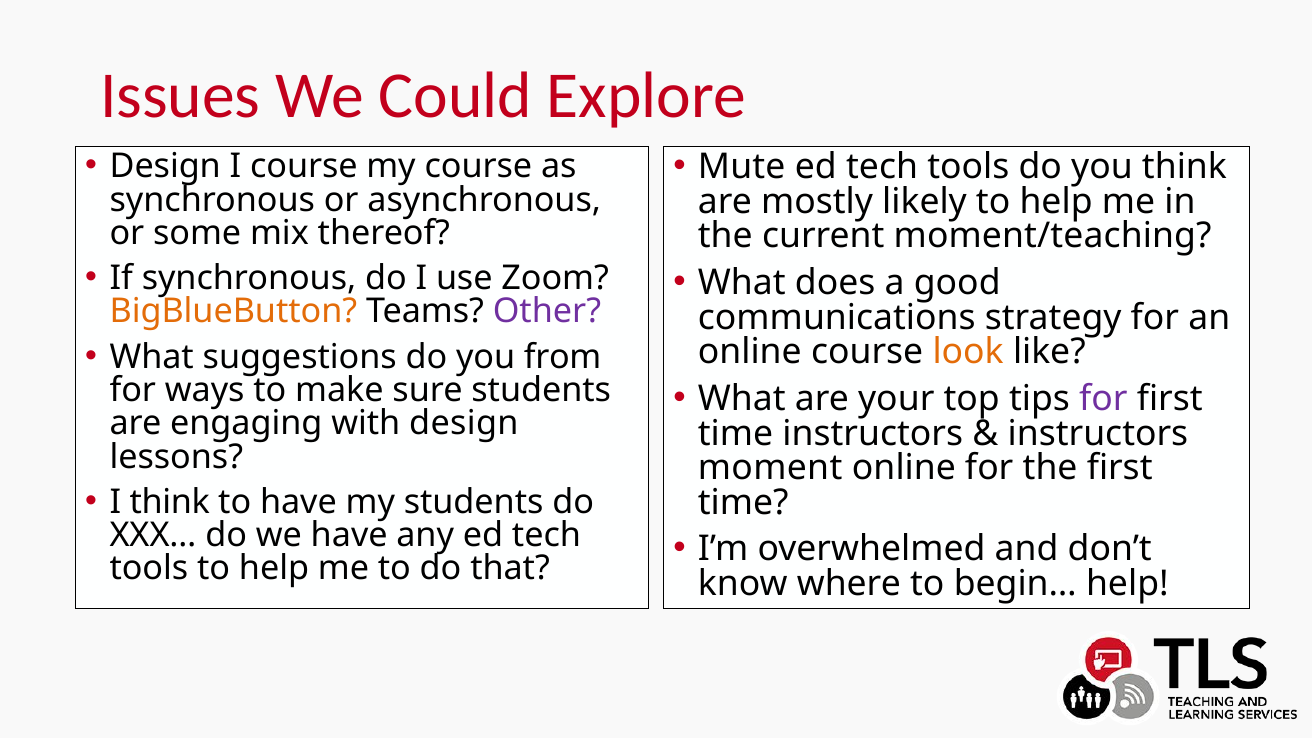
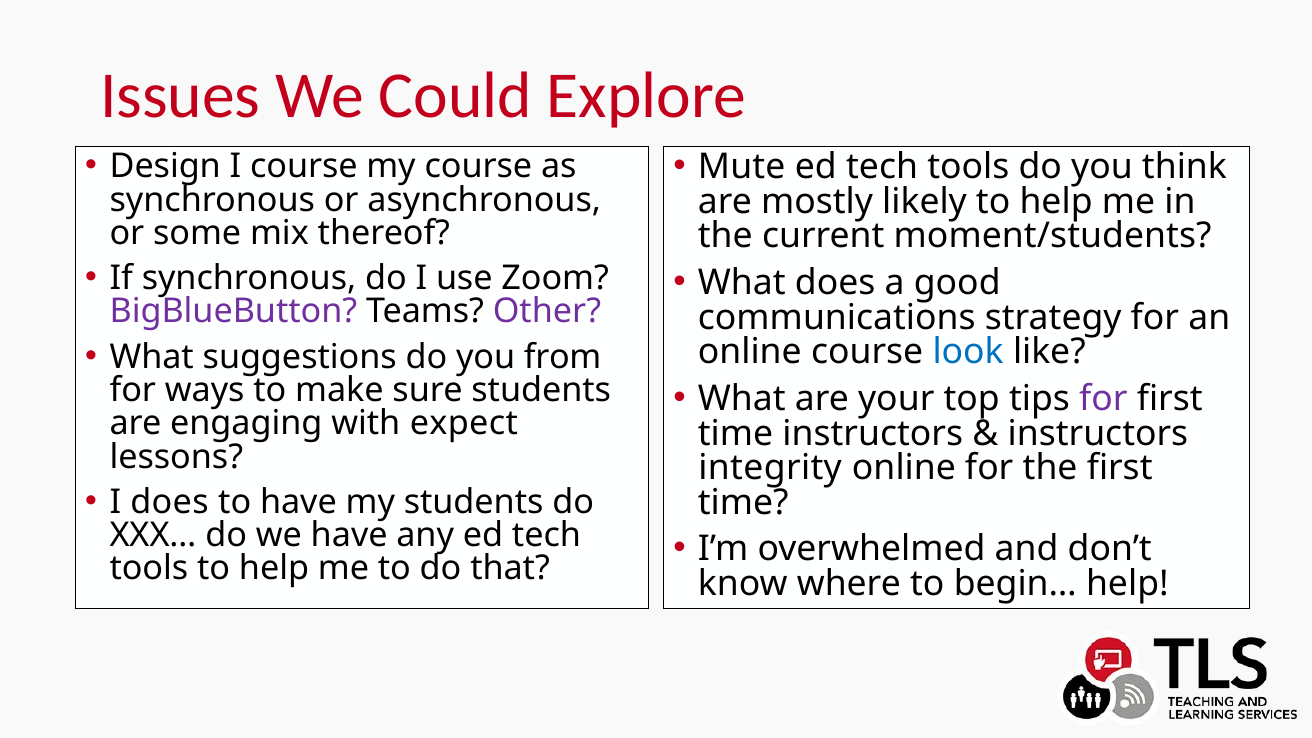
moment/teaching: moment/teaching -> moment/students (1053, 236)
BigBlueButton colour: orange -> purple (233, 312)
look colour: orange -> blue (968, 352)
with design: design -> expect (464, 424)
moment: moment -> integrity (770, 468)
I think: think -> does (169, 502)
